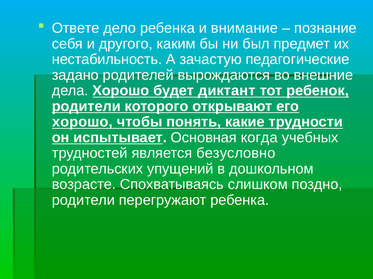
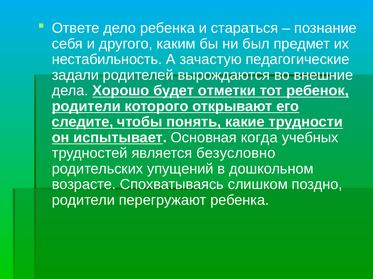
внимание: внимание -> стараться (245, 28)
задано: задано -> задали (75, 75)
диктант: диктант -> отметки (227, 91)
хорошо: хорошо -> следите (82, 122)
